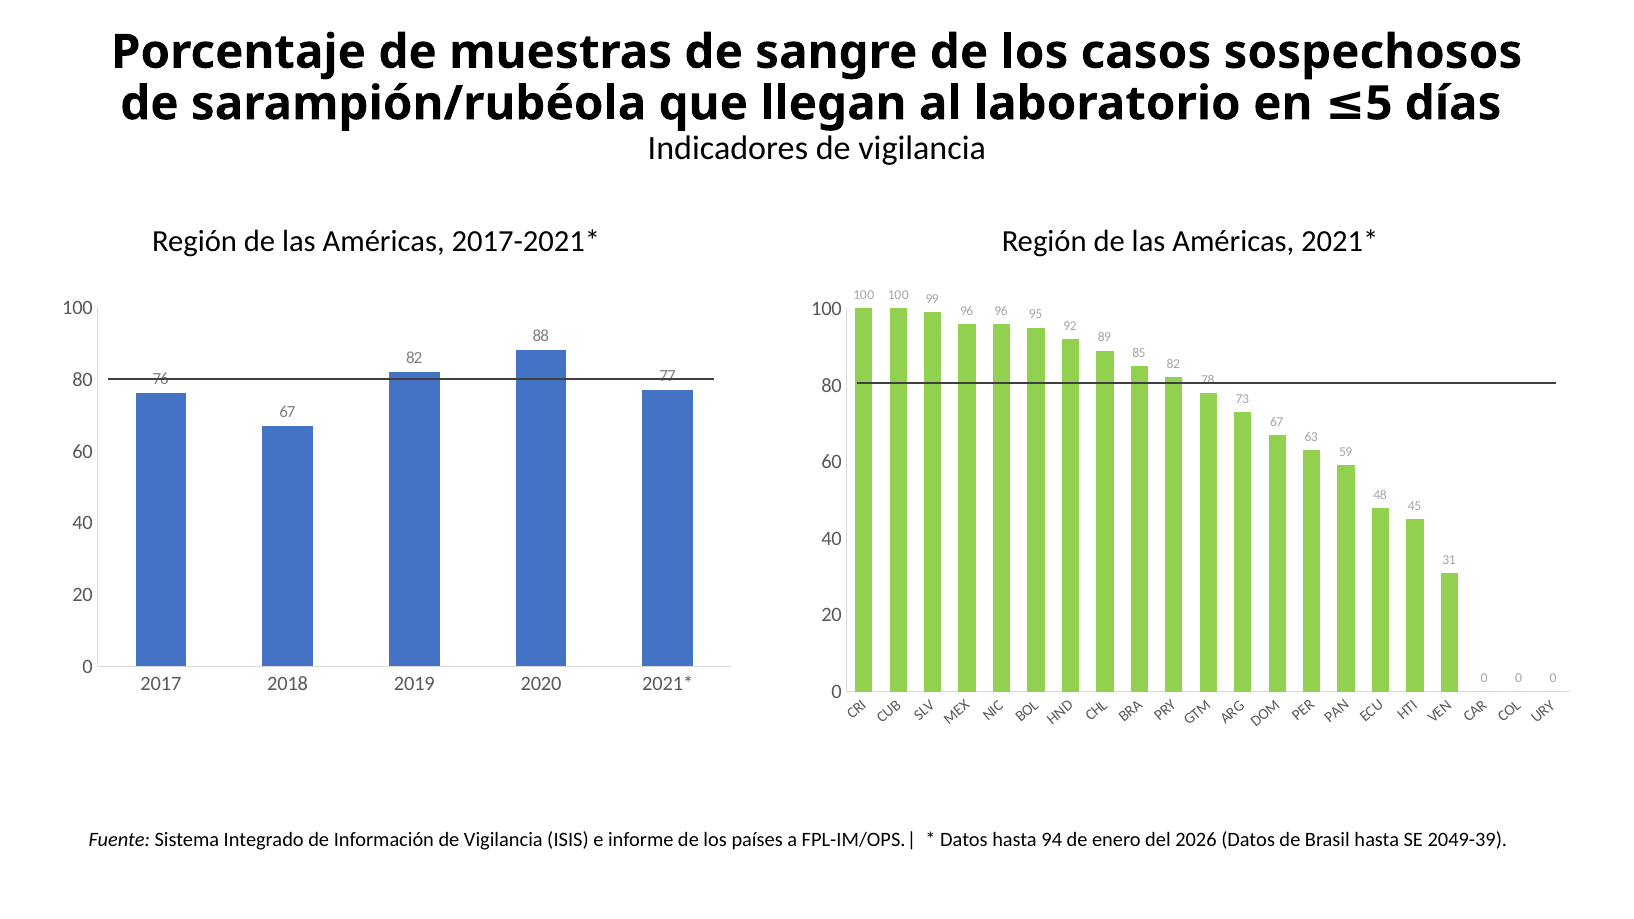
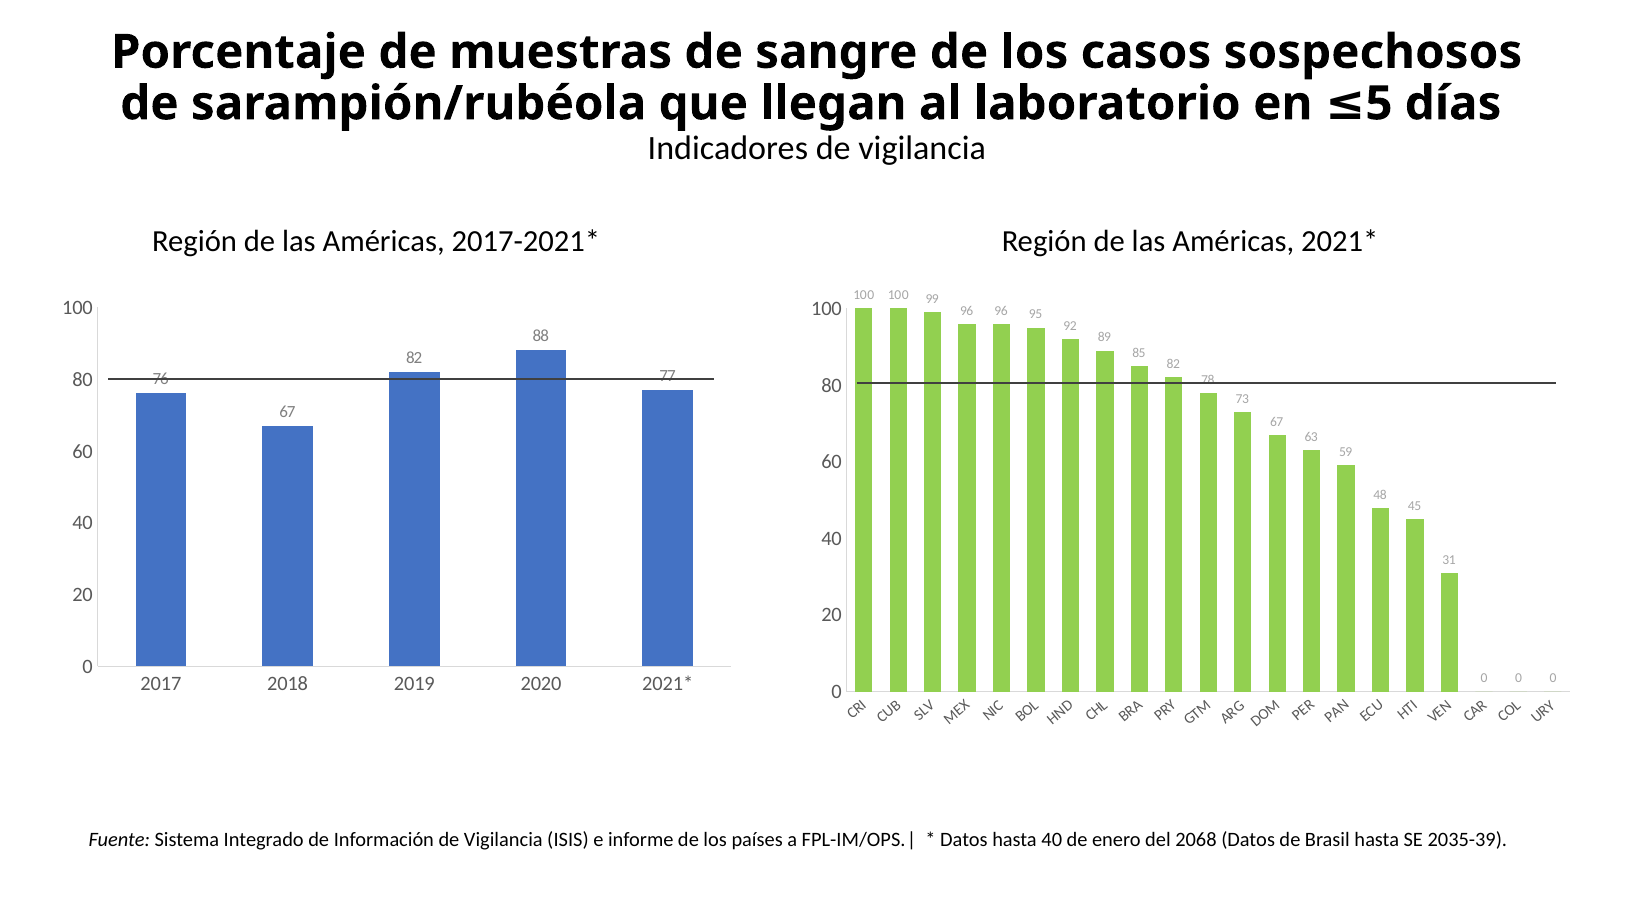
hasta 94: 94 -> 40 (1052, 840)
2026: 2026 -> 2068 (1196, 840)
2049-39: 2049-39 -> 2035-39 (1467, 840)
